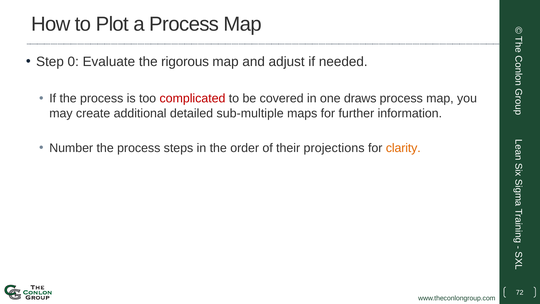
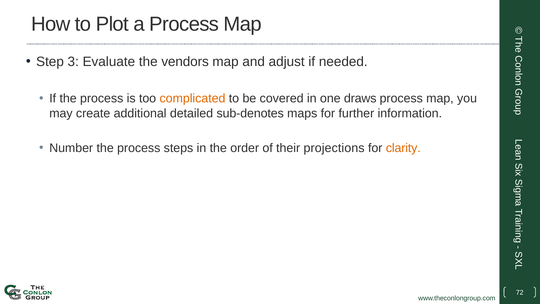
0: 0 -> 3 (73, 62)
rigorous: rigorous -> vendors (185, 62)
complicated colour: red -> orange (192, 98)
sub-multiple: sub-multiple -> sub-denotes (250, 113)
